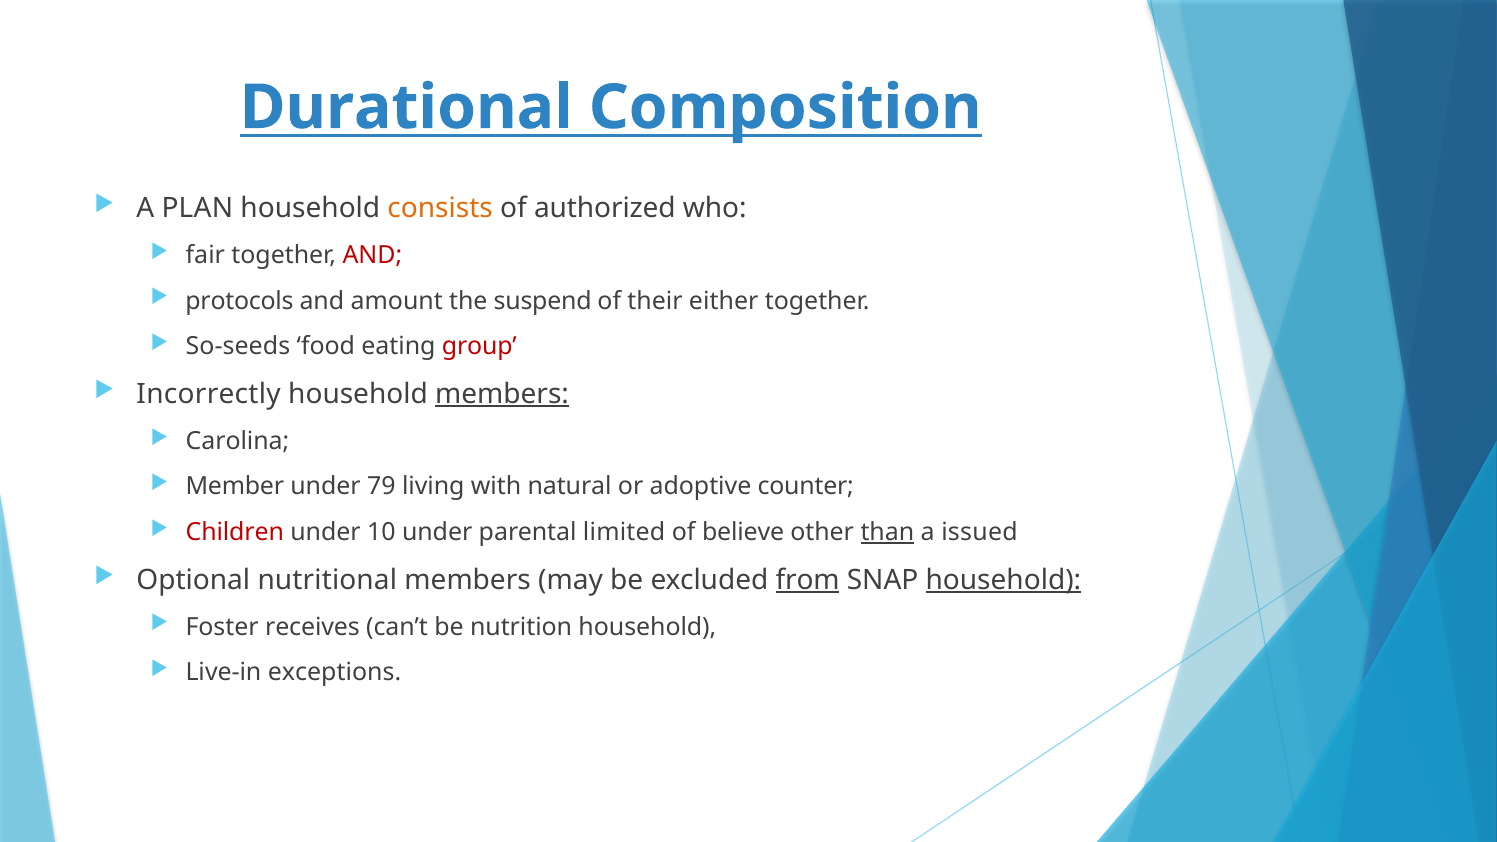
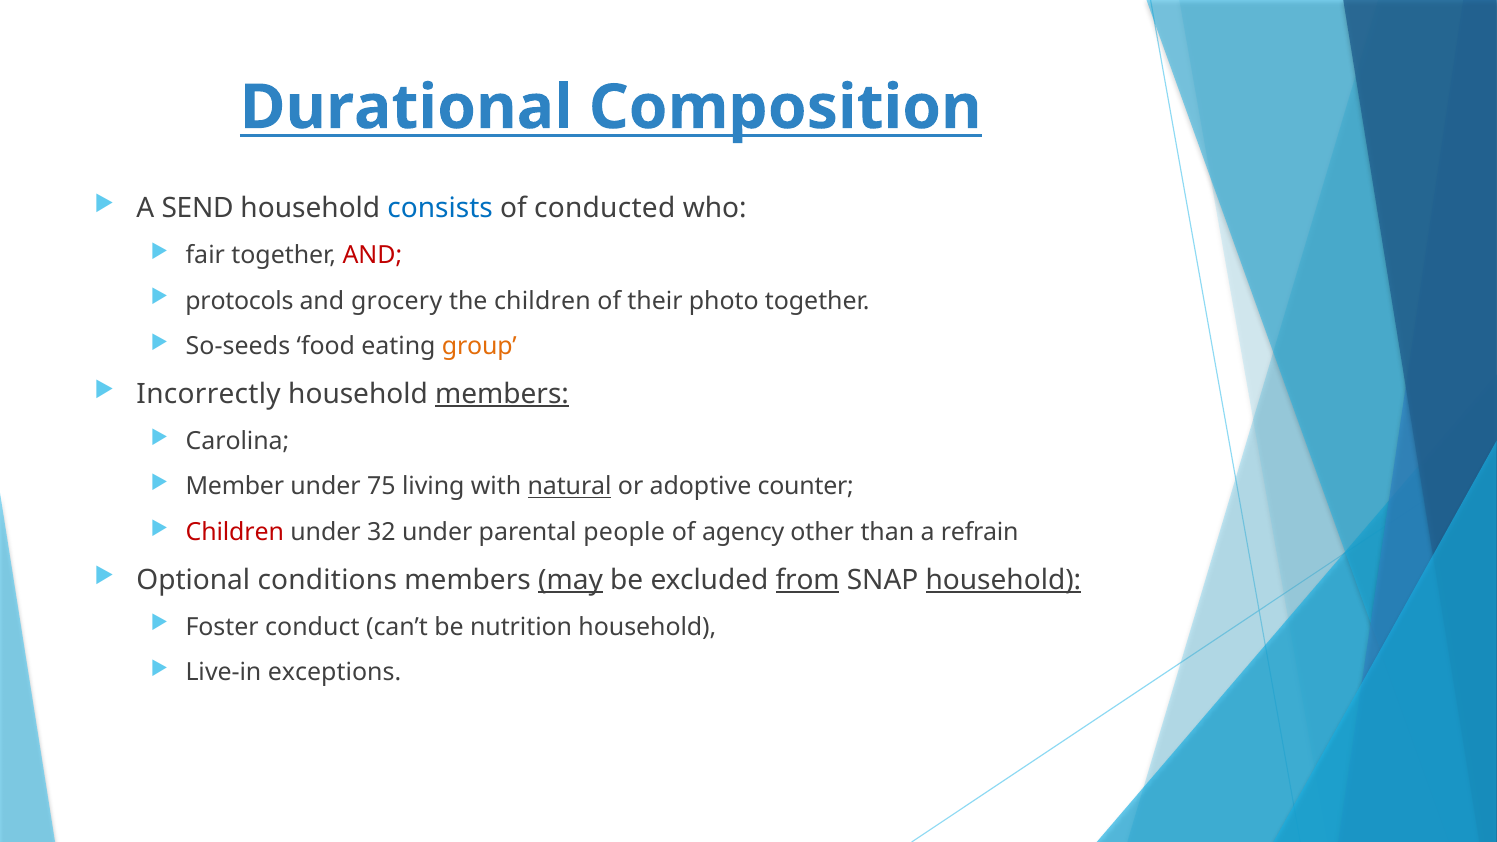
PLAN: PLAN -> SEND (198, 208)
consists colour: orange -> blue (440, 208)
authorized: authorized -> conducted (605, 208)
amount: amount -> grocery (397, 301)
the suspend: suspend -> children (542, 301)
either: either -> photo (724, 301)
group colour: red -> orange (479, 346)
79: 79 -> 75 (381, 487)
natural underline: none -> present (570, 487)
10: 10 -> 32 (381, 532)
limited: limited -> people (624, 532)
believe: believe -> agency (743, 532)
than underline: present -> none (887, 532)
issued: issued -> refrain (980, 532)
nutritional: nutritional -> conditions (327, 580)
may underline: none -> present (570, 580)
receives: receives -> conduct (312, 627)
